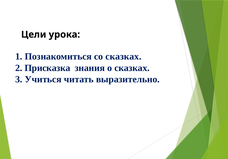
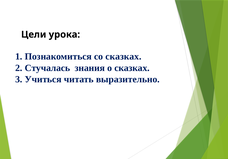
Присказка: Присказка -> Стучалась (47, 68)
